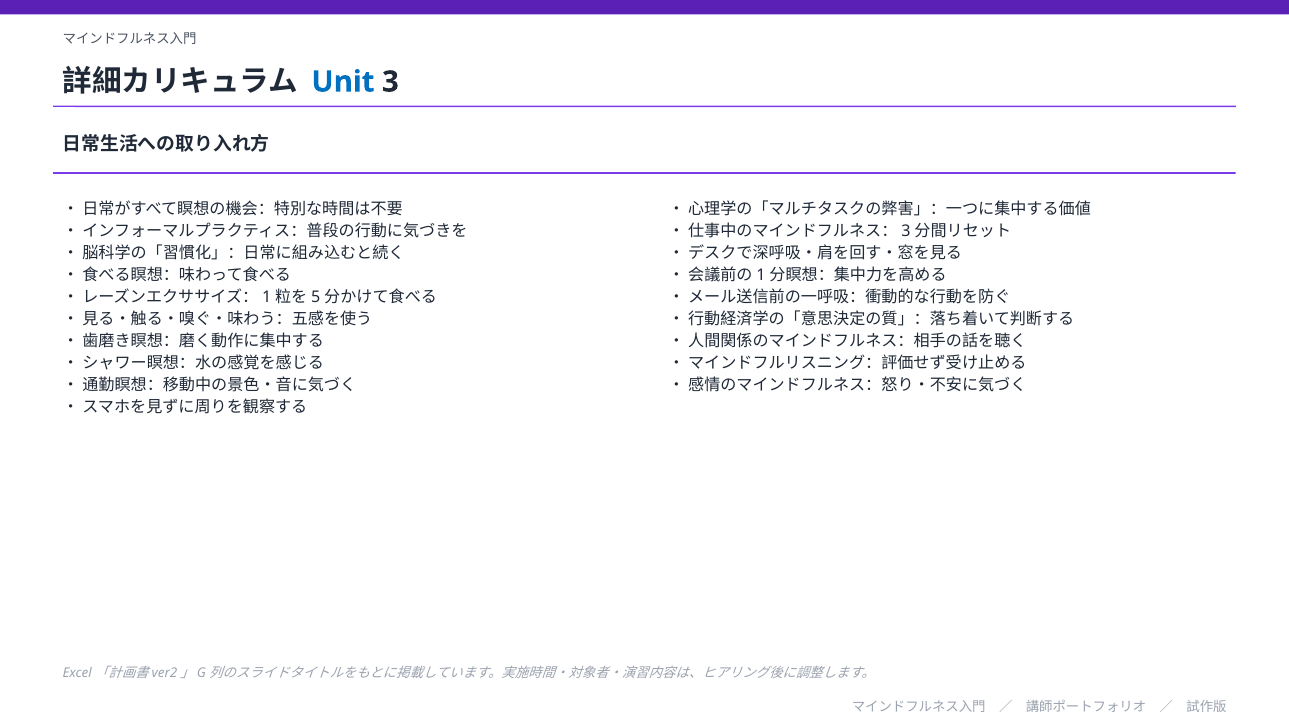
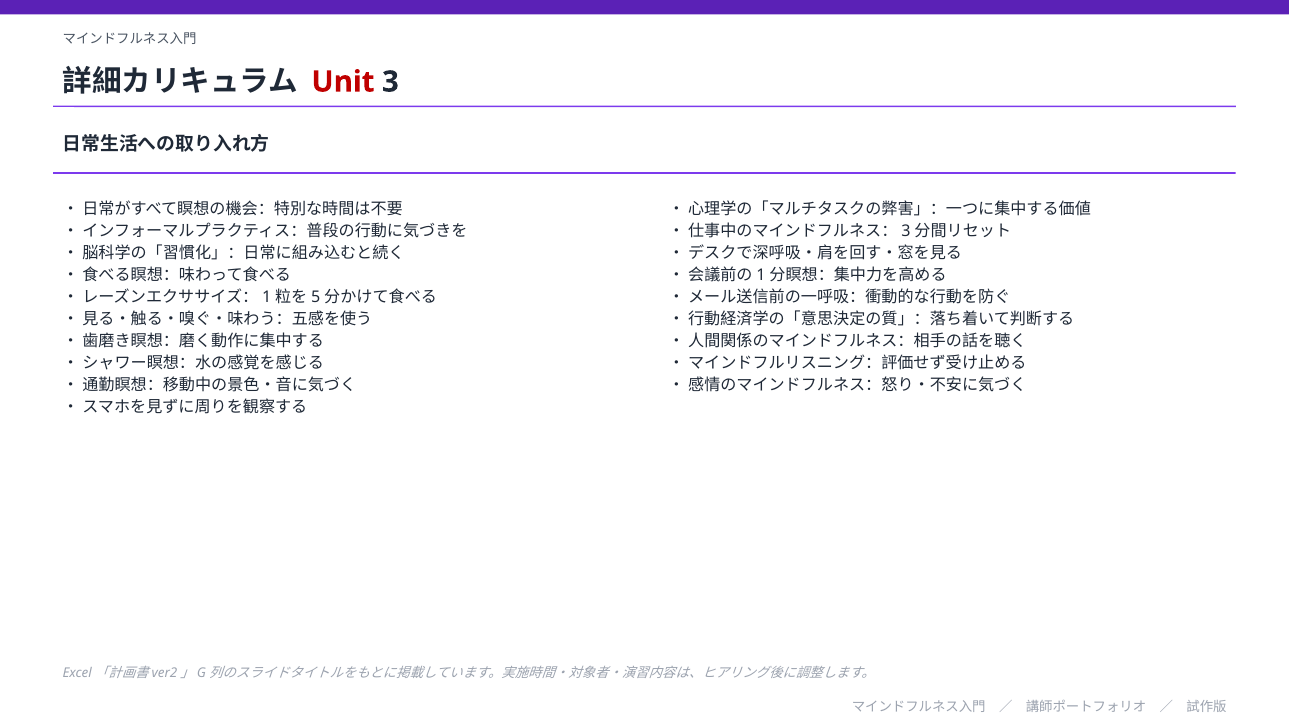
Unit colour: blue -> red (343, 82)
